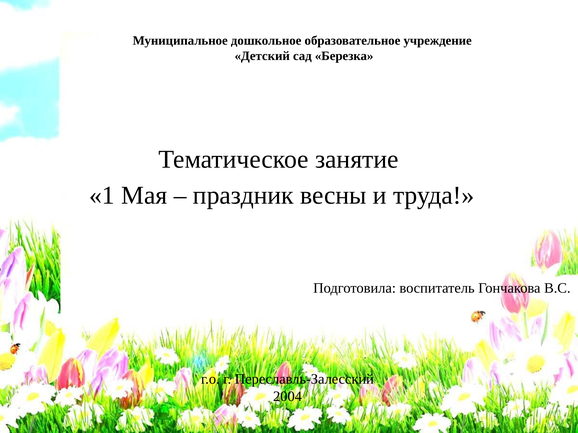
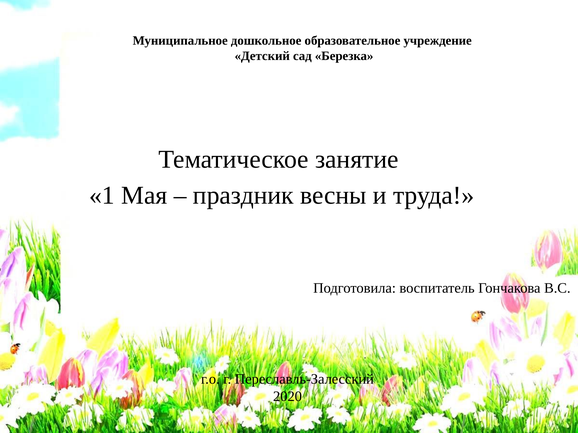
2004: 2004 -> 2020 (288, 397)
